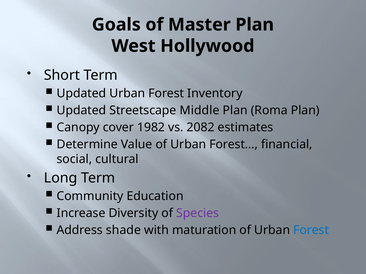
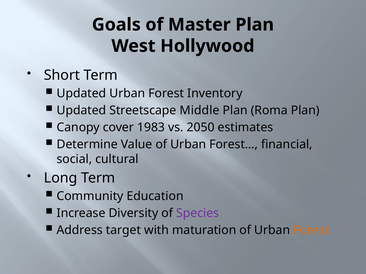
1982: 1982 -> 1983 (151, 128)
2082: 2082 -> 2050 (201, 128)
shade: shade -> target (123, 231)
Forest colour: blue -> orange (311, 231)
